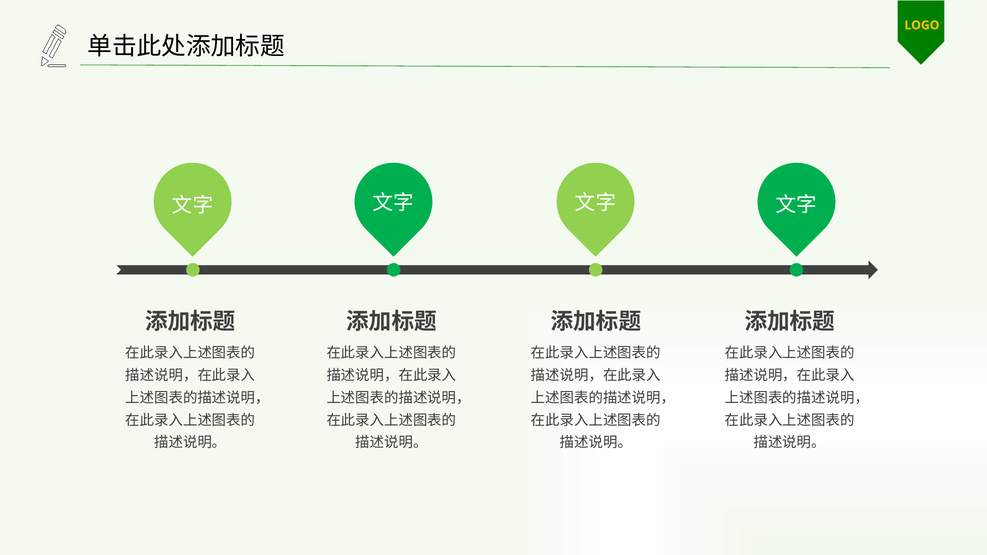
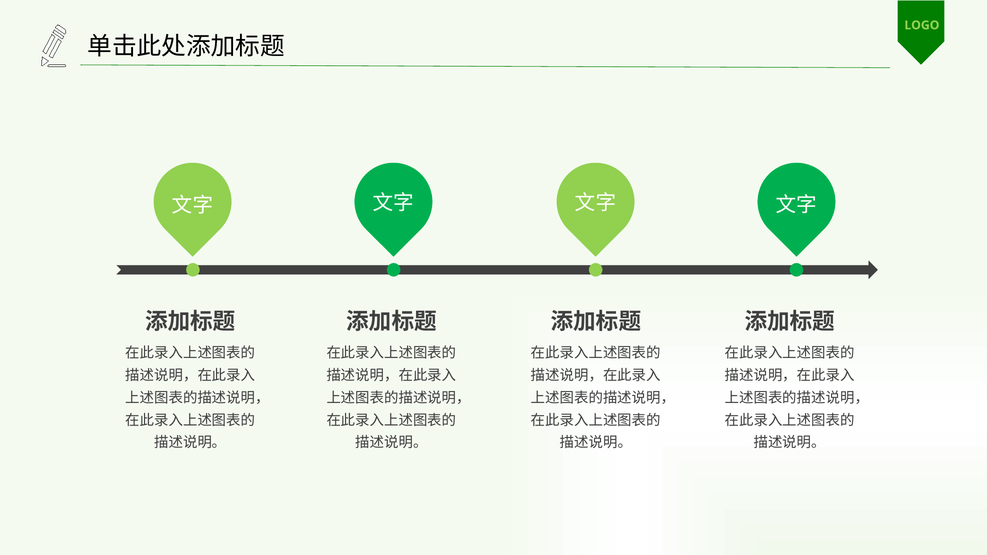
LOGO colour: yellow -> light green (922, 25)
